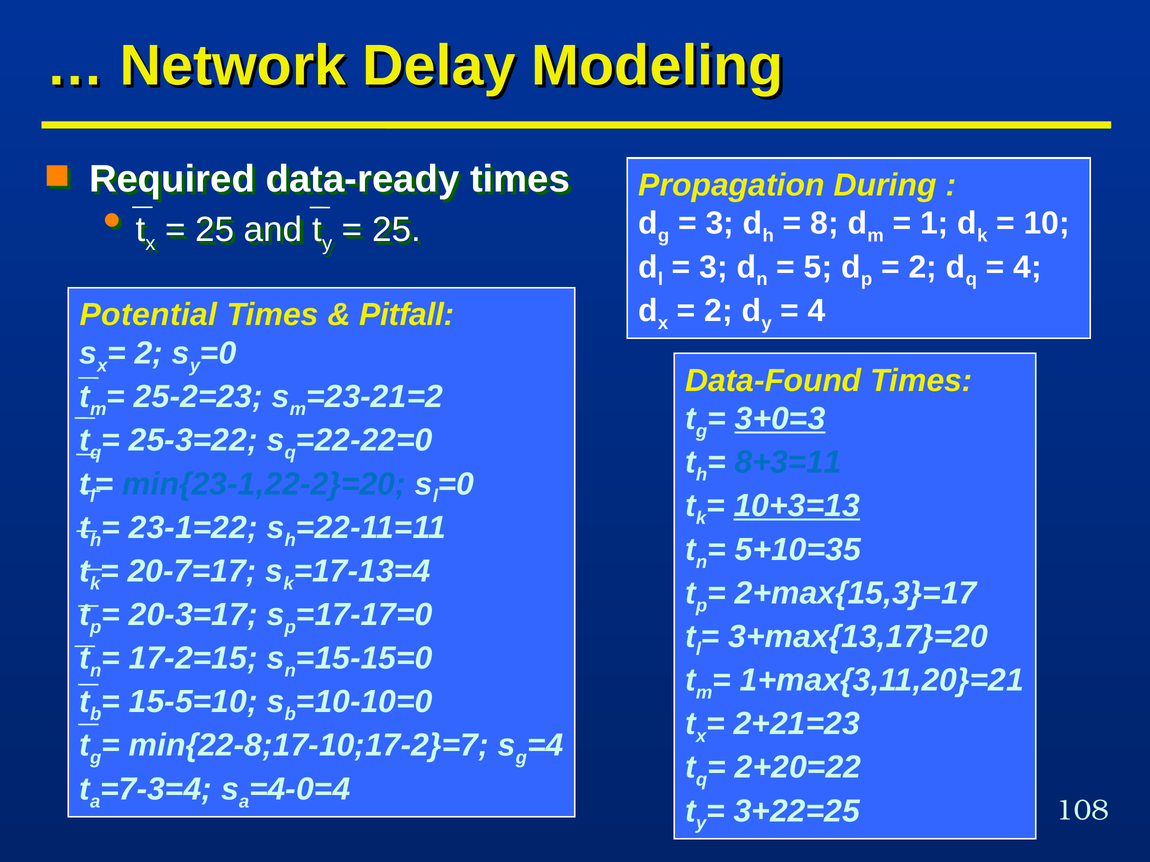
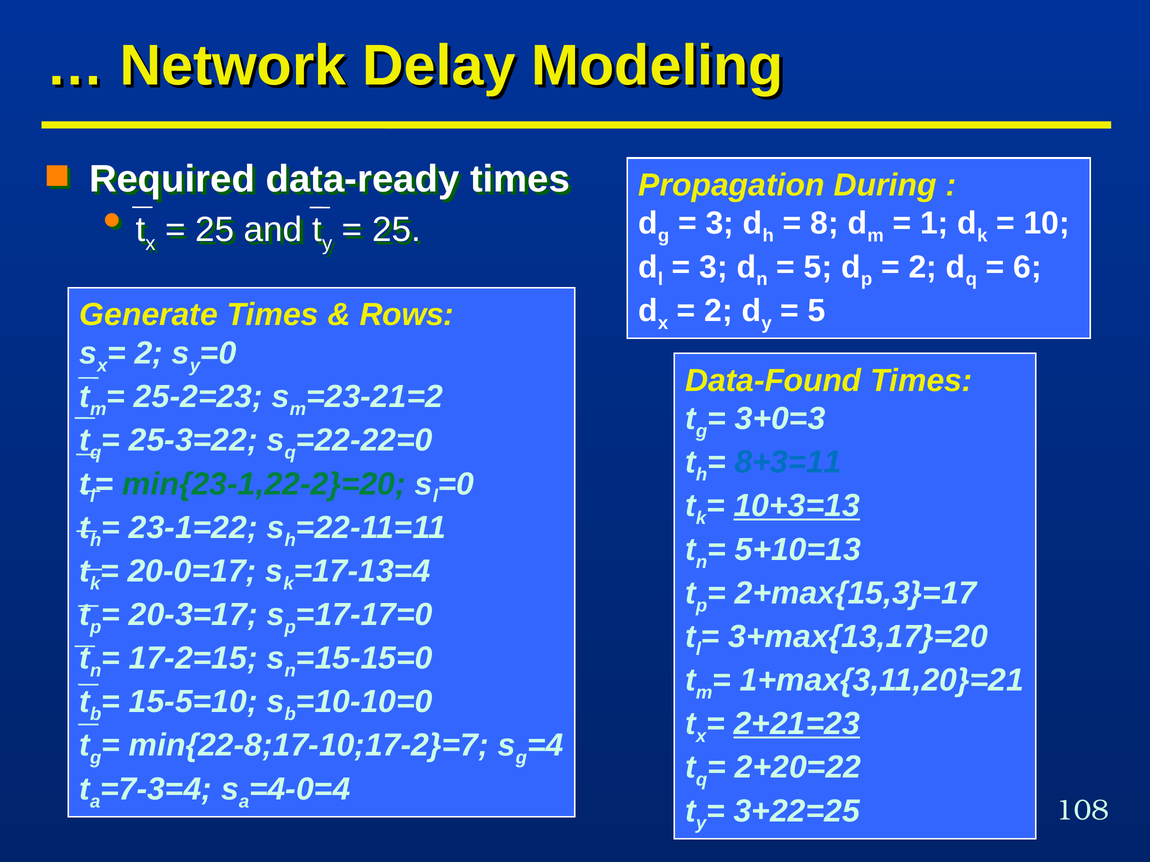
4: 4 -> 6 (1028, 267)
4: 4 -> 5 (817, 311)
Potential: Potential -> Generate (149, 315)
Pitfall: Pitfall -> Rows (407, 315)
3+0=3 underline: present -> none (780, 419)
min{23-1,22-2}=20 colour: blue -> green (264, 484)
5+10=35: 5+10=35 -> 5+10=13 (798, 550)
20-7=17: 20-7=17 -> 20-0=17 (192, 571)
2+21=23 underline: none -> present (797, 724)
